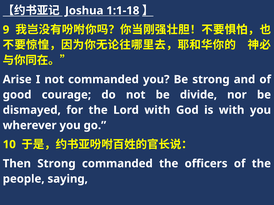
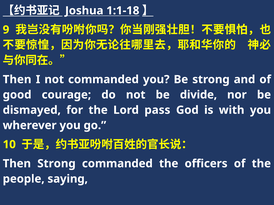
Arise: Arise -> Then (17, 80)
Lord with: with -> pass (157, 110)
